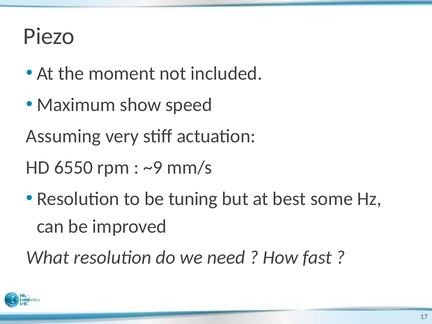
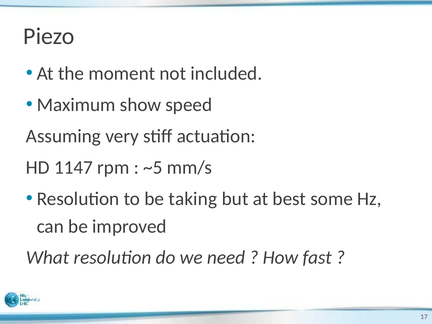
6550: 6550 -> 1147 (73, 167)
~9: ~9 -> ~5 (153, 167)
tuning: tuning -> taking (193, 199)
